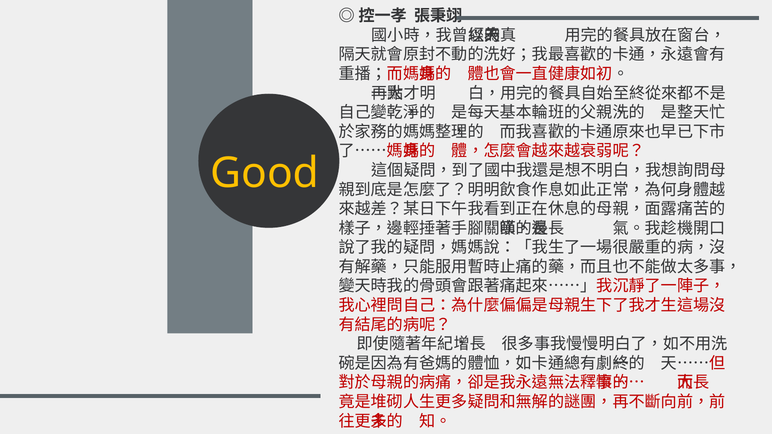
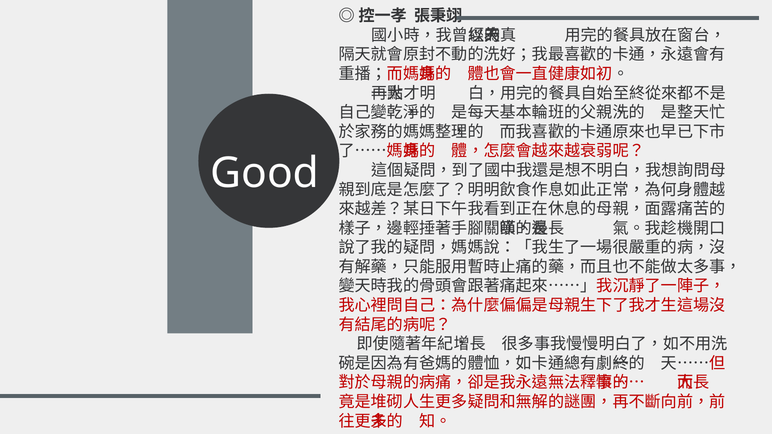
Good colour: yellow -> white (265, 173)
